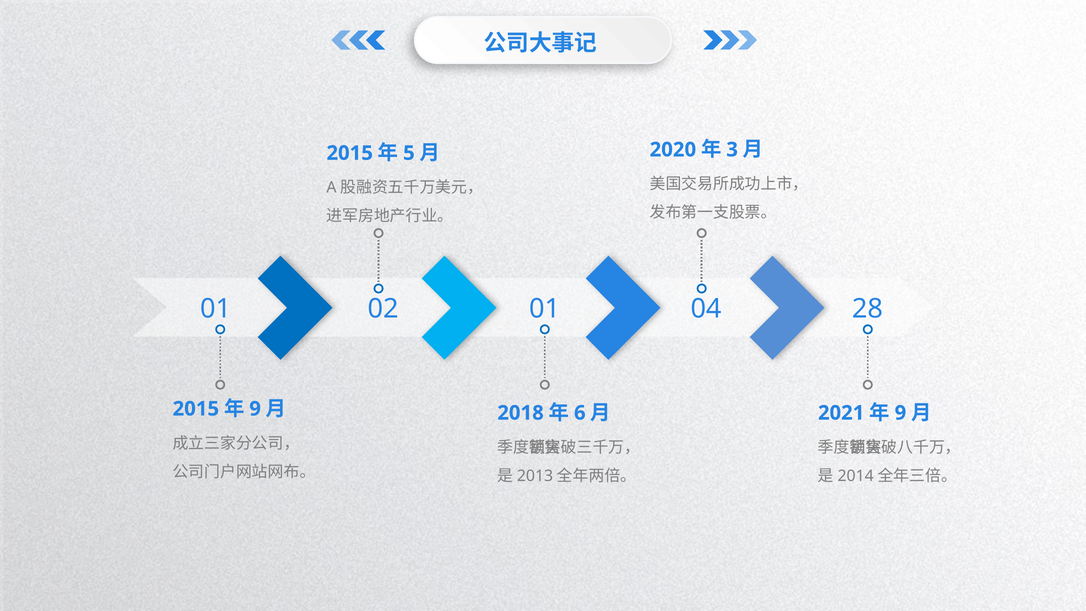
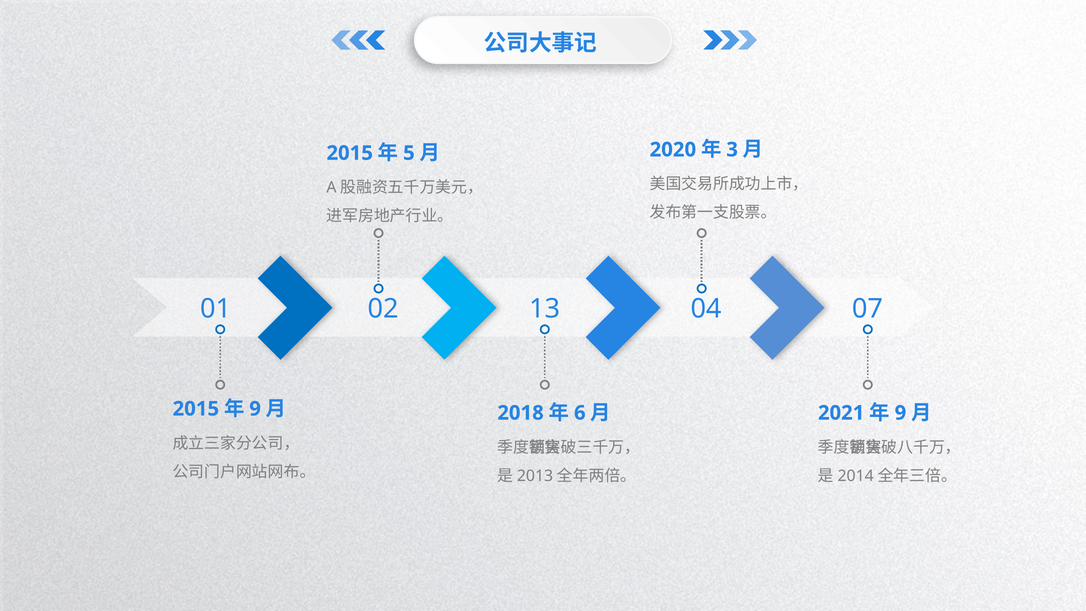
02 01: 01 -> 13 (545, 309)
28: 28 -> 07 (867, 309)
